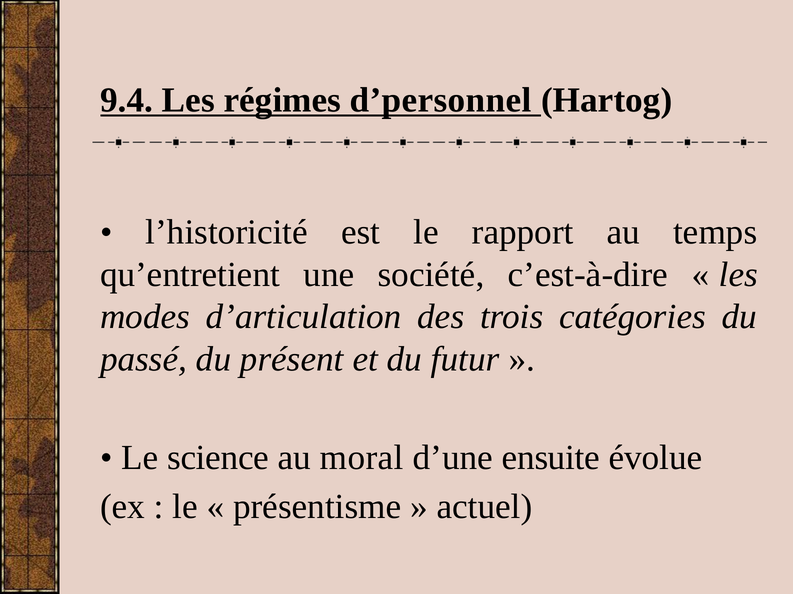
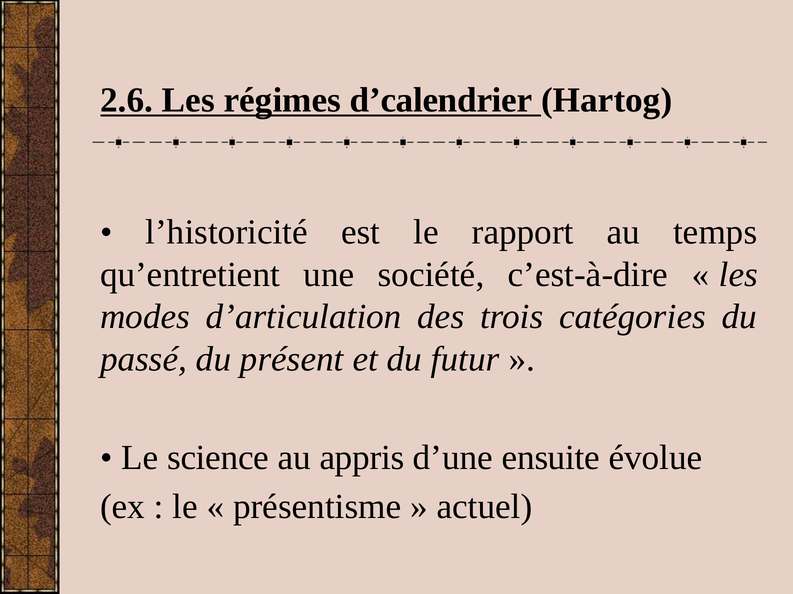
9.4: 9.4 -> 2.6 (127, 100)
d’personnel: d’personnel -> d’calendrier (441, 100)
moral: moral -> appris (362, 458)
